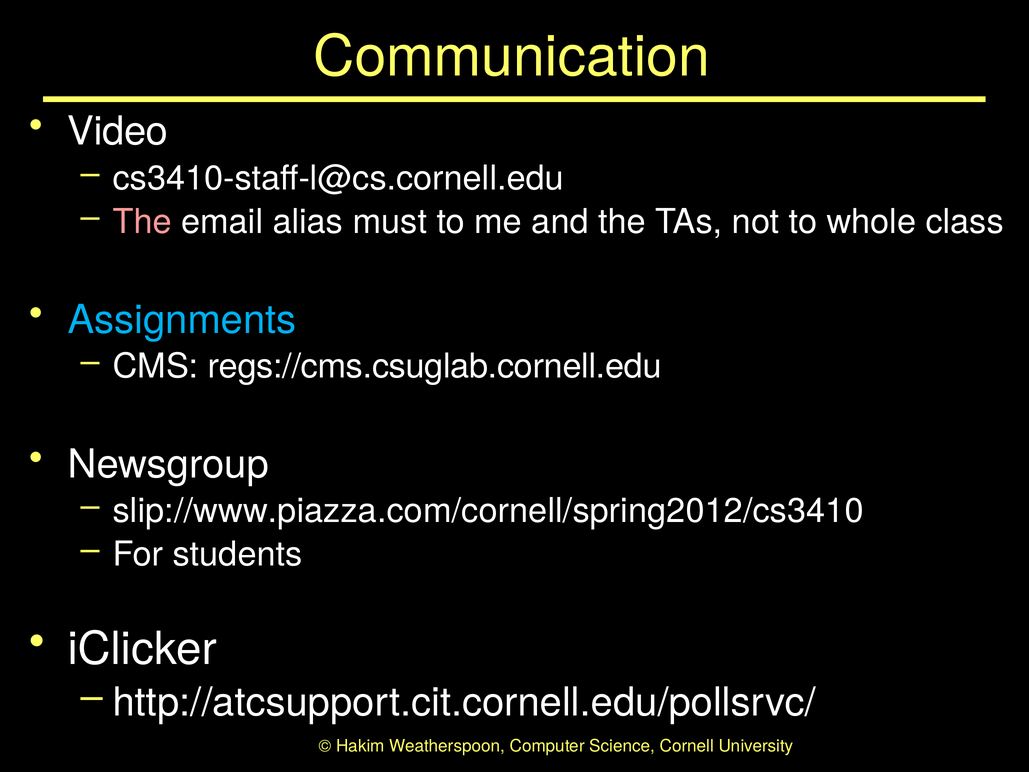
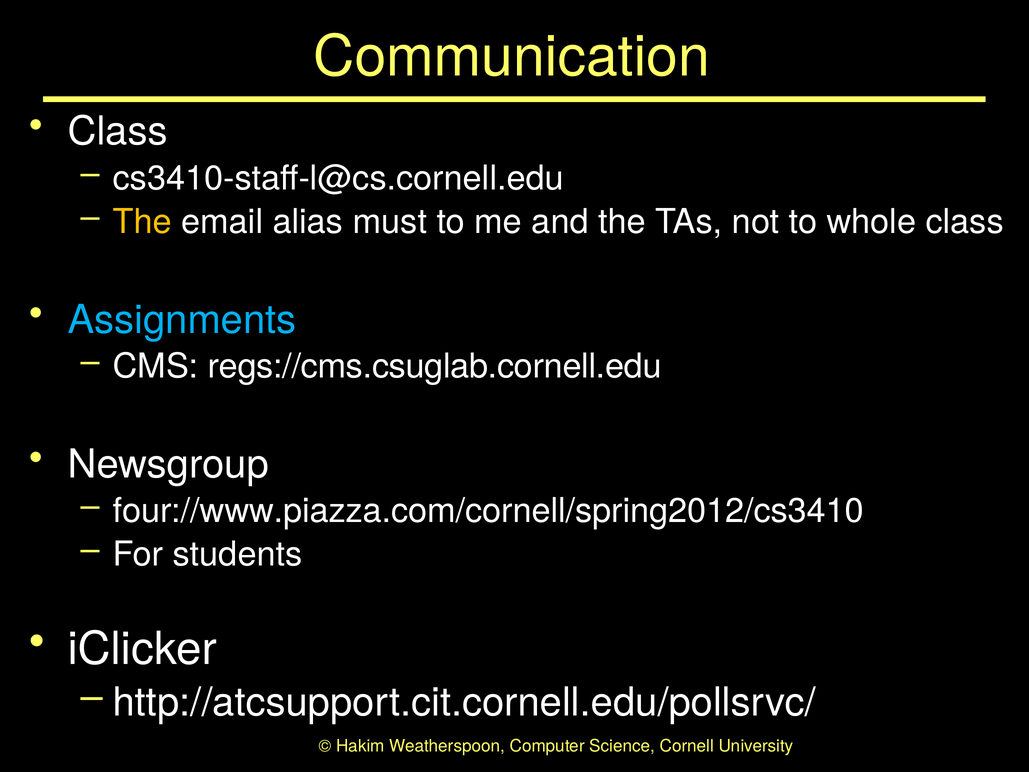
Video: Video -> Class (118, 132)
The colour: pink -> yellow (142, 222)
slip://www.piazza.com/cornell/spring2012/cs3410: slip://www.piazza.com/cornell/spring2012/cs3410 -> four://www.piazza.com/cornell/spring2012/cs3410 (488, 511)
